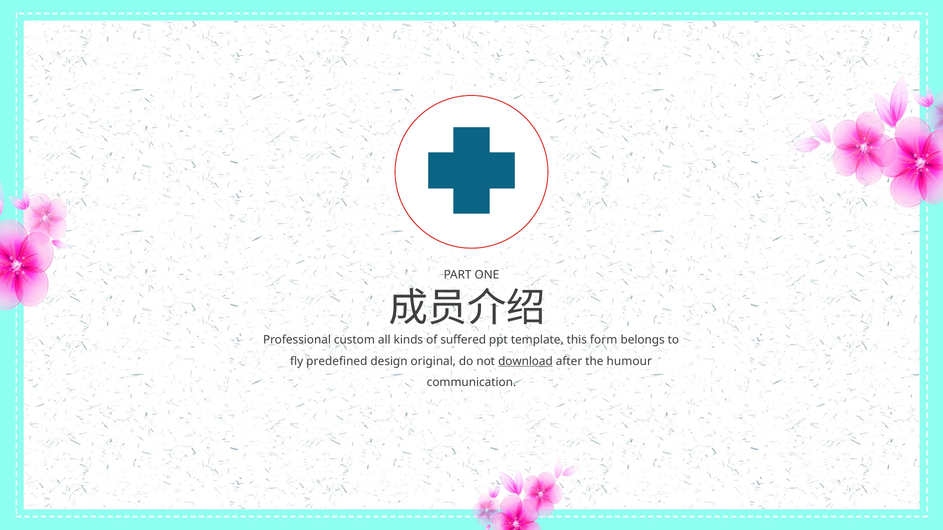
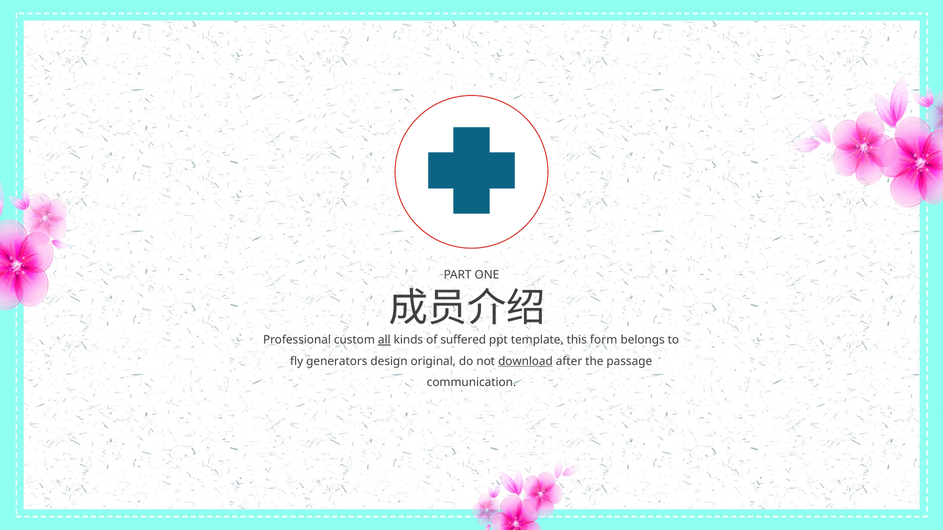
all underline: none -> present (384, 340)
predefined: predefined -> generators (337, 362)
humour: humour -> passage (629, 362)
